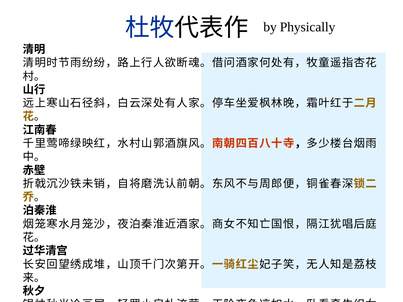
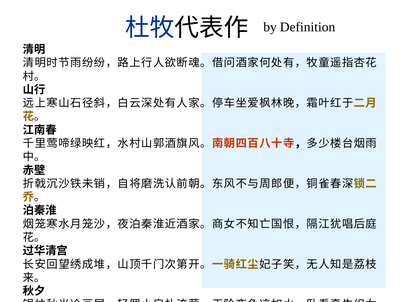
Physically: Physically -> Definition (308, 27)
